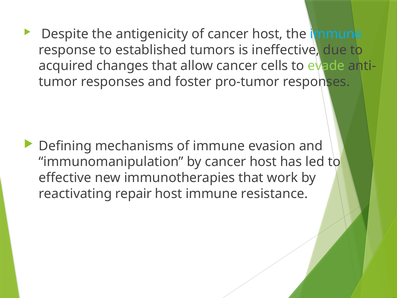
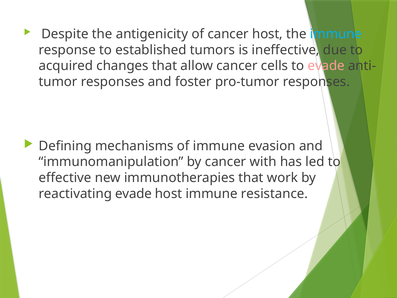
evade colour: light green -> pink (326, 66)
by cancer host: host -> with (263, 162)
reactivating repair: repair -> evade (133, 193)
